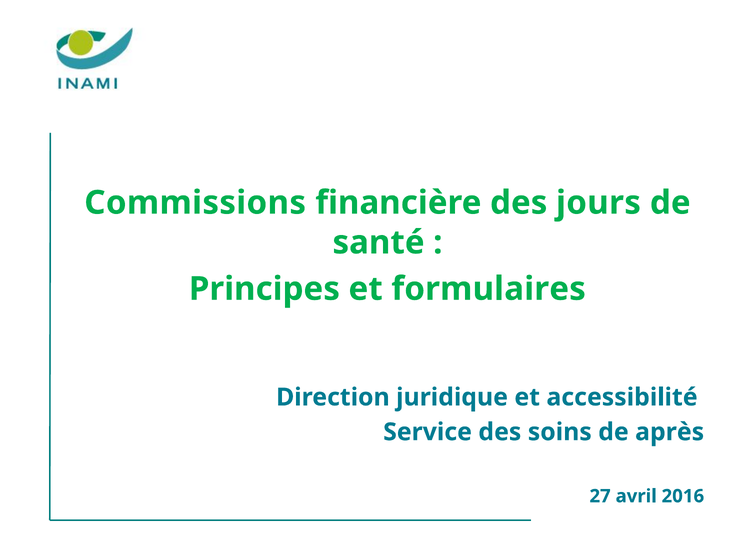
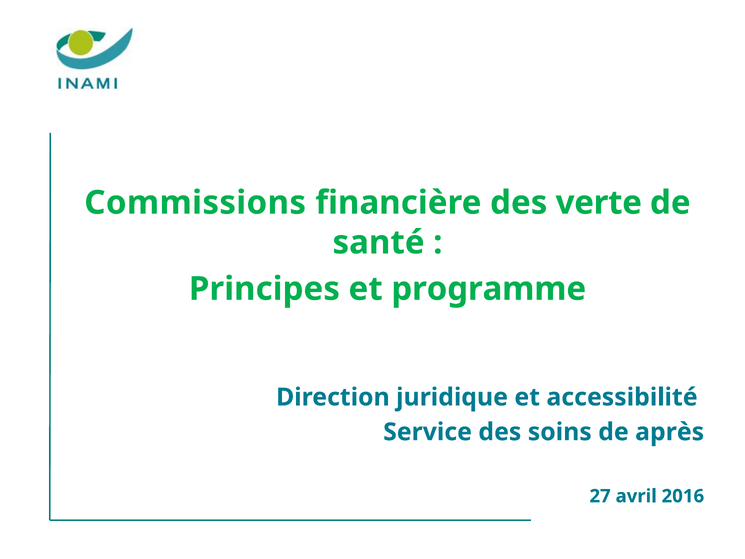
jours: jours -> verte (599, 203)
formulaires: formulaires -> programme (489, 289)
